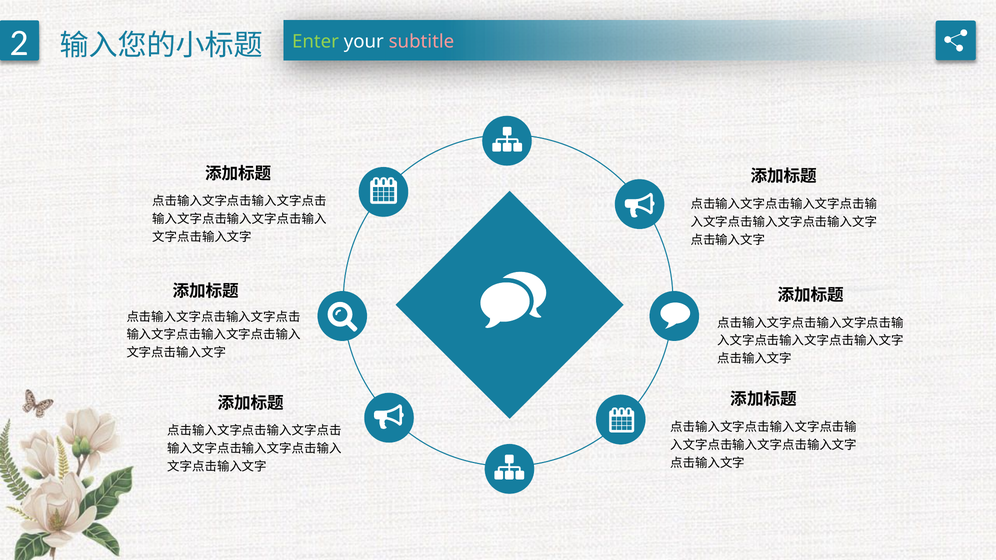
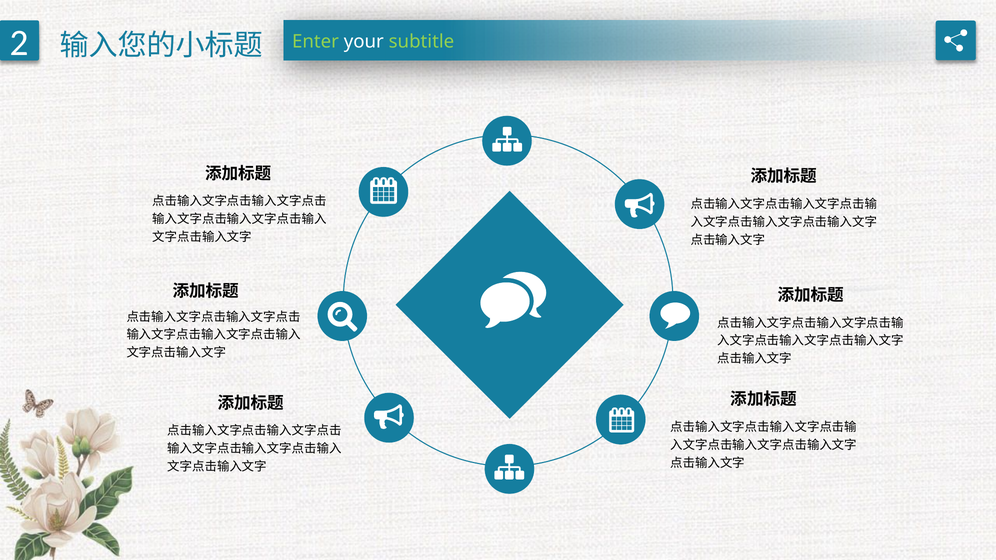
subtitle colour: pink -> light green (421, 42)
